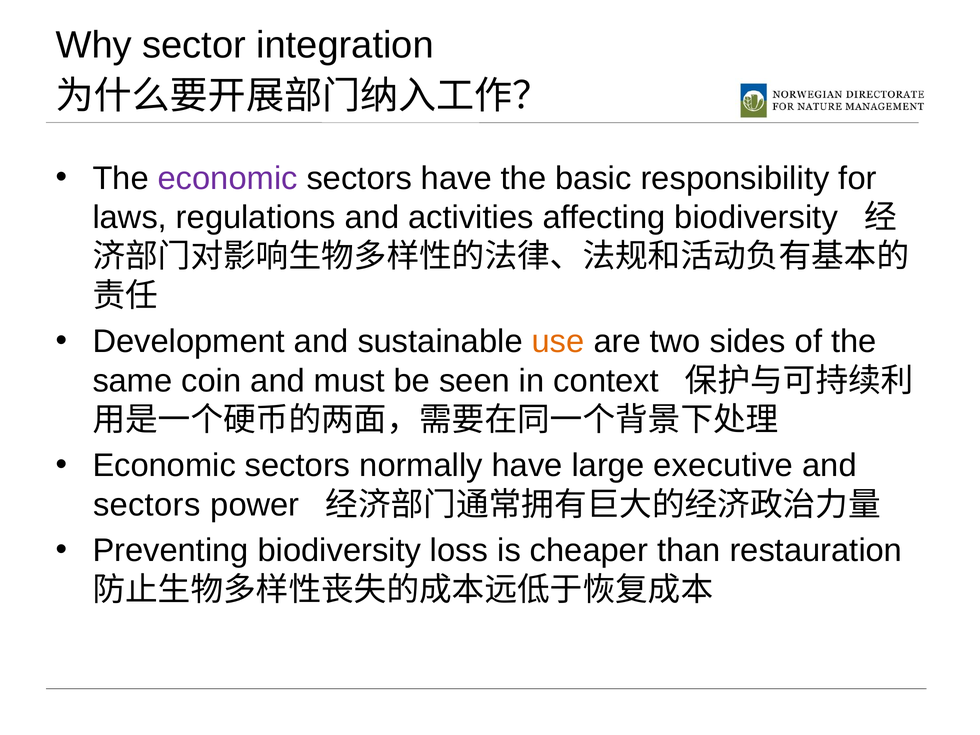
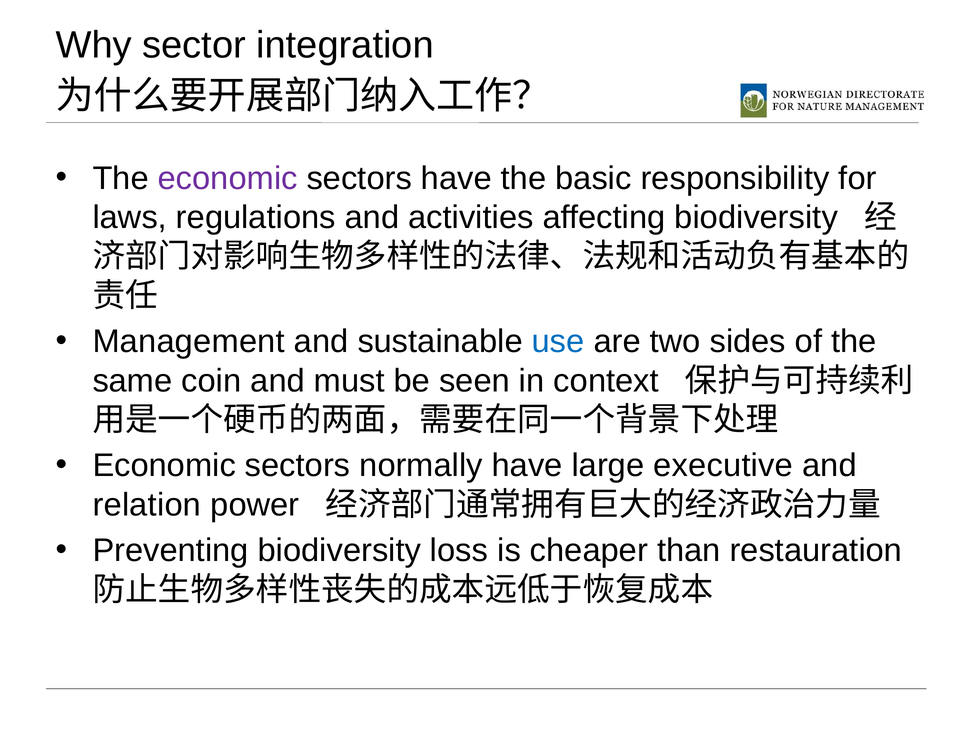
Development: Development -> Management (189, 342)
use colour: orange -> blue (558, 342)
sectors: sectors -> relation (147, 505)
